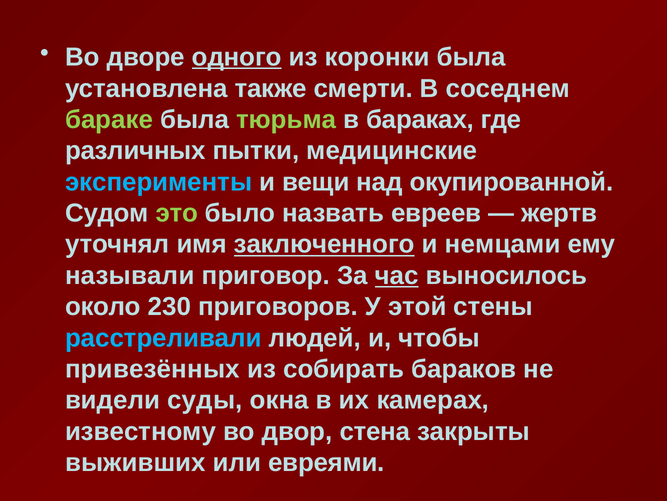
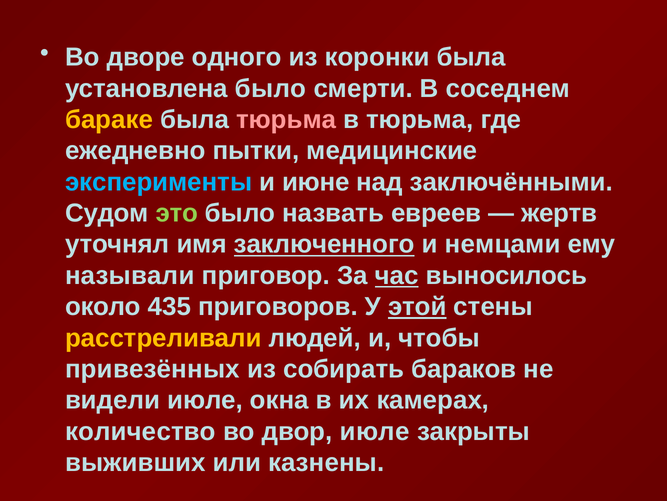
одного underline: present -> none (237, 57)
установлена также: также -> было (271, 88)
бараке colour: light green -> yellow (109, 119)
тюрьма colour: light green -> pink (286, 119)
в бараках: бараках -> тюрьма (420, 119)
различных: различных -> ежедневно (135, 151)
вещи: вещи -> июне (316, 182)
окупированной: окупированной -> заключёнными (511, 182)
230: 230 -> 435 (169, 306)
этой underline: none -> present (417, 306)
расстреливали colour: light blue -> yellow (163, 337)
видели суды: суды -> июле (205, 400)
известному: известному -> количество (140, 431)
двор стена: стена -> июле (375, 431)
евреями: евреями -> казнены (326, 462)
